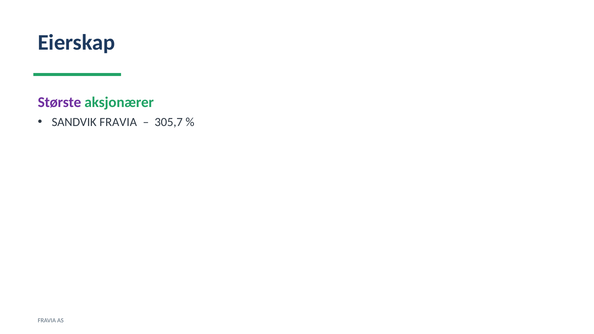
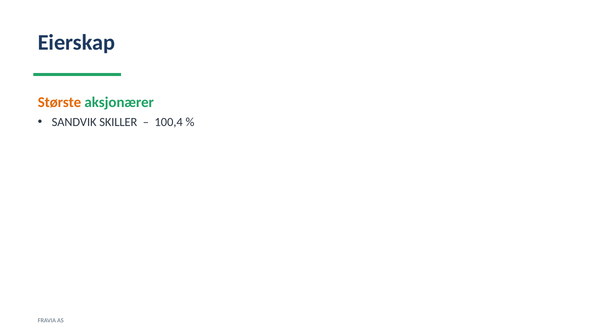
Største colour: purple -> orange (60, 102)
SANDVIK FRAVIA: FRAVIA -> SKILLER (118, 122)
305,7: 305,7 -> 100,4 (169, 122)
